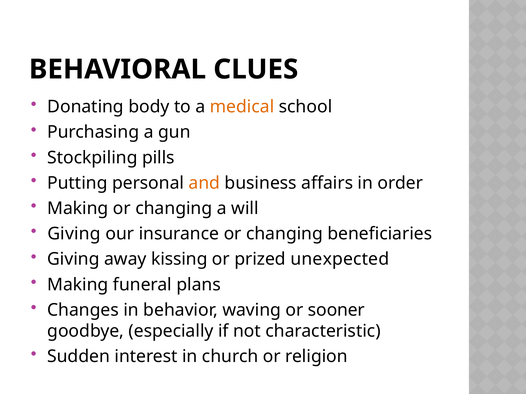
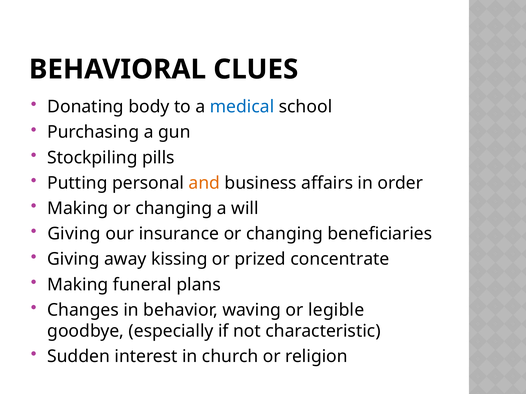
medical colour: orange -> blue (242, 107)
unexpected: unexpected -> concentrate (340, 260)
sooner: sooner -> legible (336, 310)
